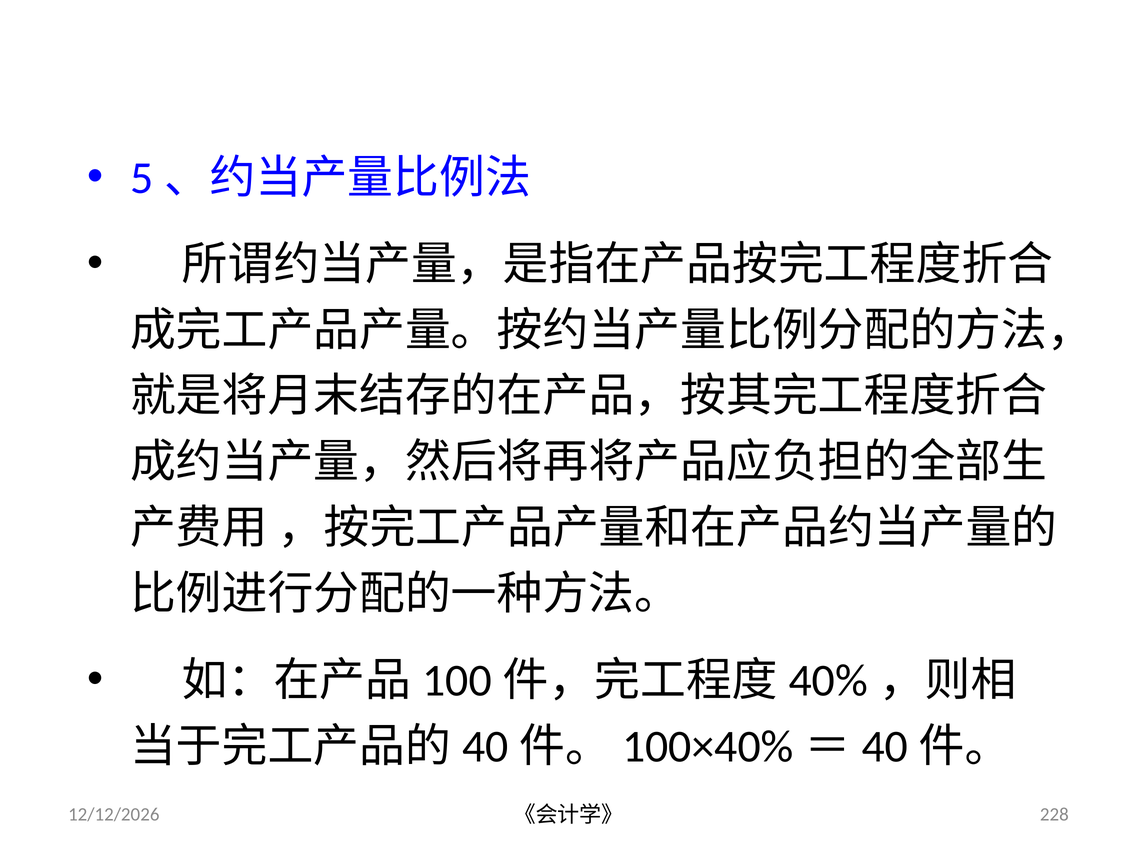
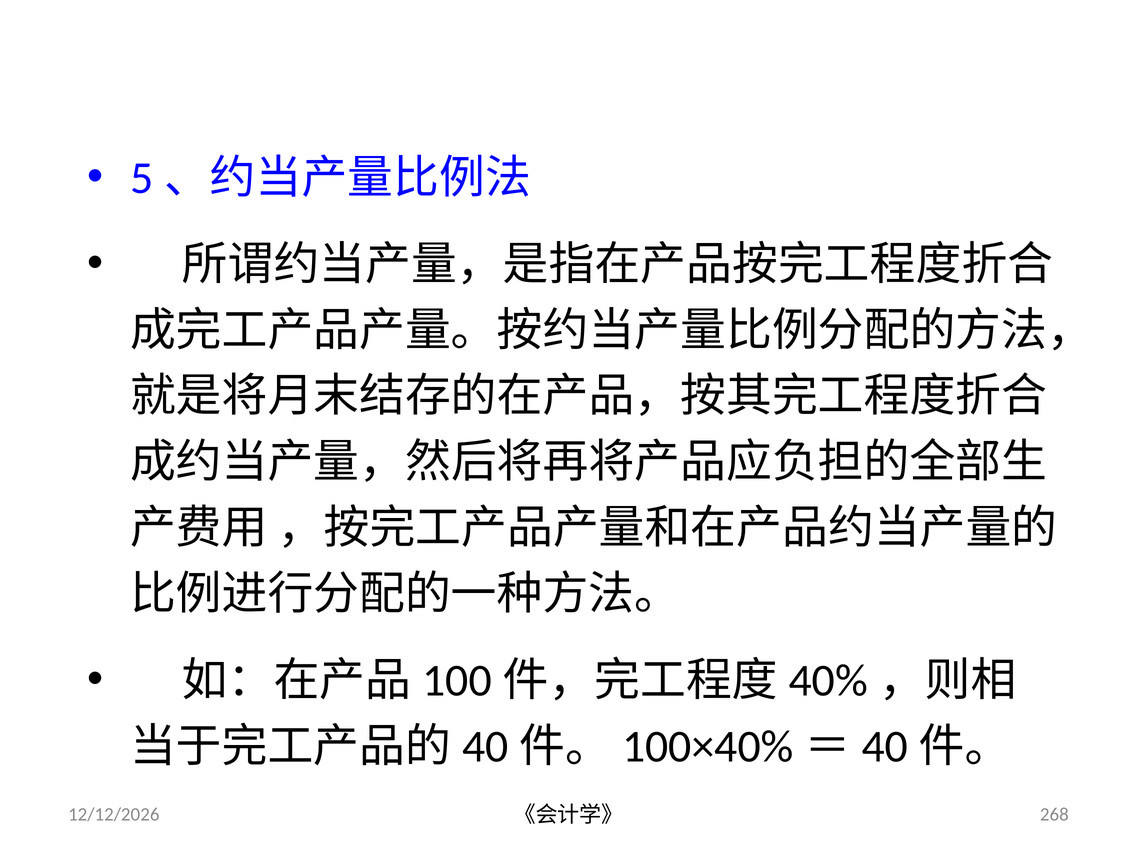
228: 228 -> 268 (1054, 814)
